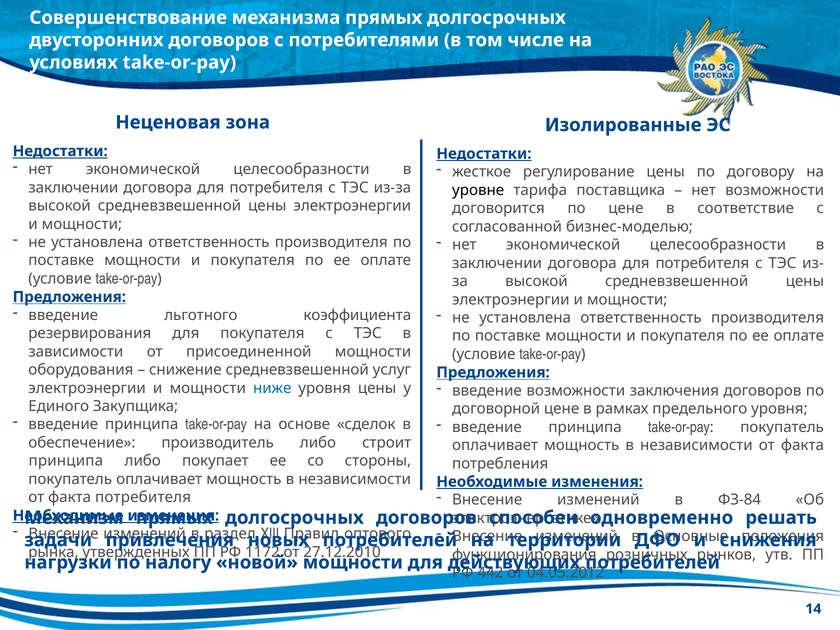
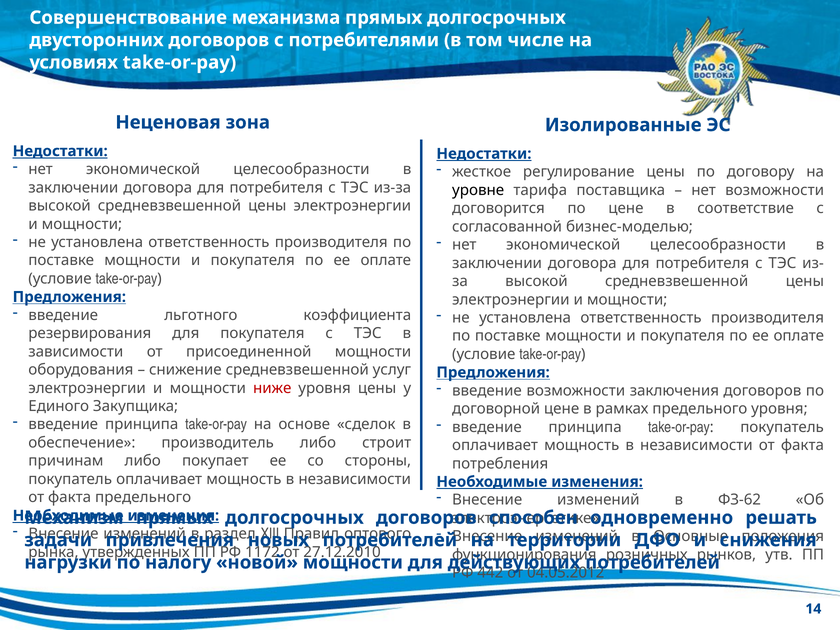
ниже colour: blue -> red (272, 388)
принципа: принципа -> причинам (66, 461)
ФЗ-84: ФЗ-84 -> ФЗ-62 (740, 500)
факта потребителя: потребителя -> предельного (143, 497)
